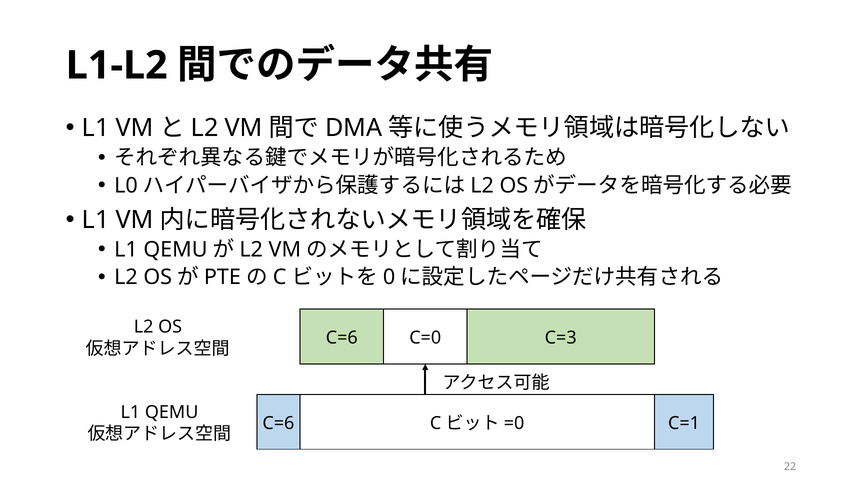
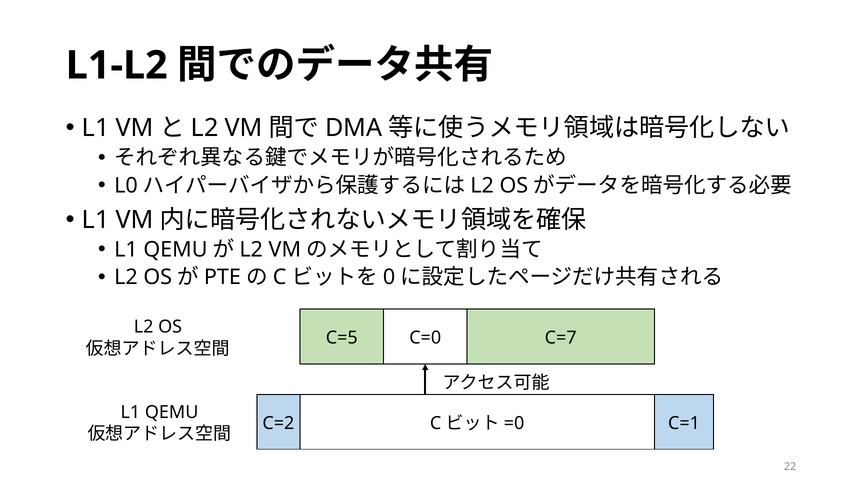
C=6: C=6 -> C=5 (342, 338)
C=3: C=3 -> C=7 (561, 338)
C=6: C=6 -> C=2 (278, 423)
